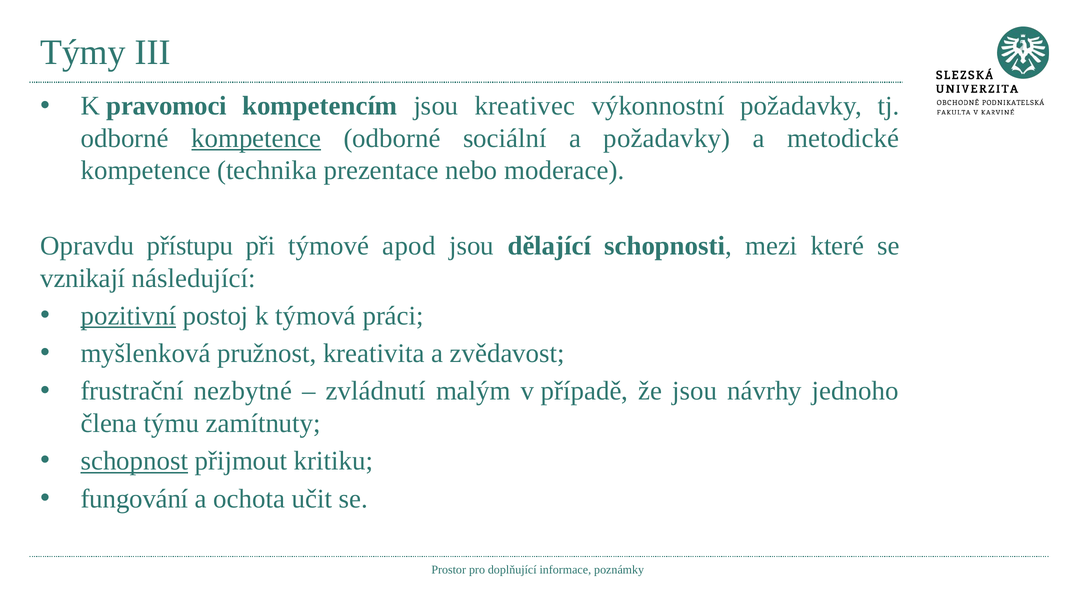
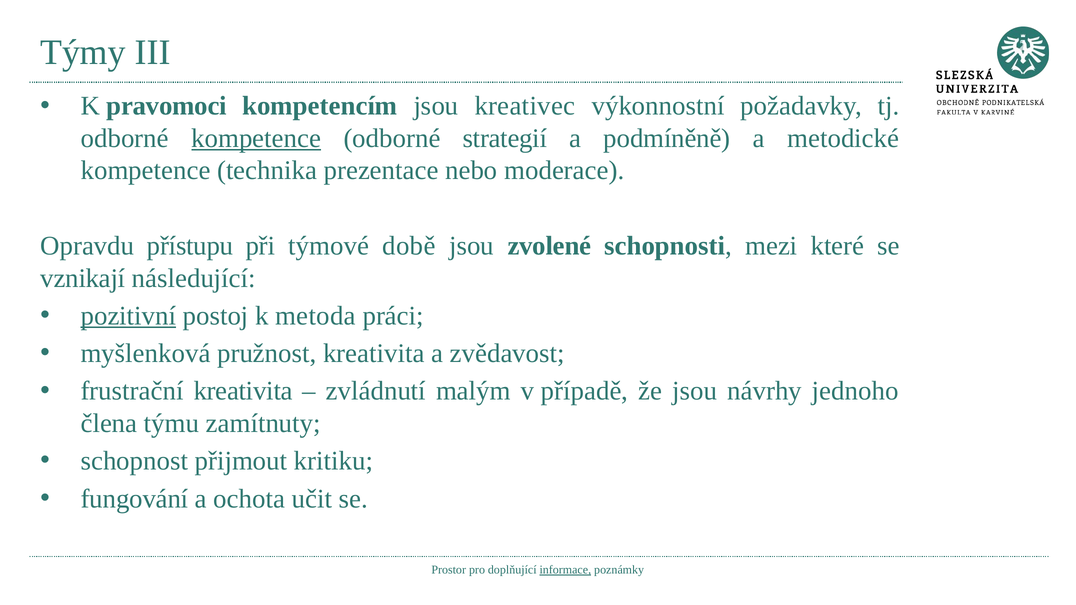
sociální: sociální -> strategií (505, 138)
a požadavky: požadavky -> podmíněně (667, 138)
apod: apod -> době (409, 246)
dělající: dělající -> zvolené (549, 246)
týmová: týmová -> metoda (315, 316)
frustrační nezbytné: nezbytné -> kreativita (243, 391)
schopnost underline: present -> none (134, 461)
informace underline: none -> present (565, 570)
